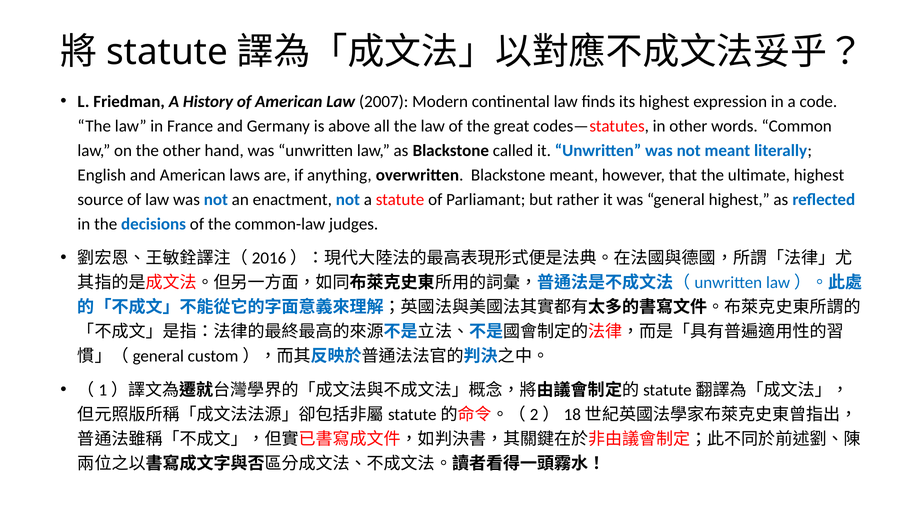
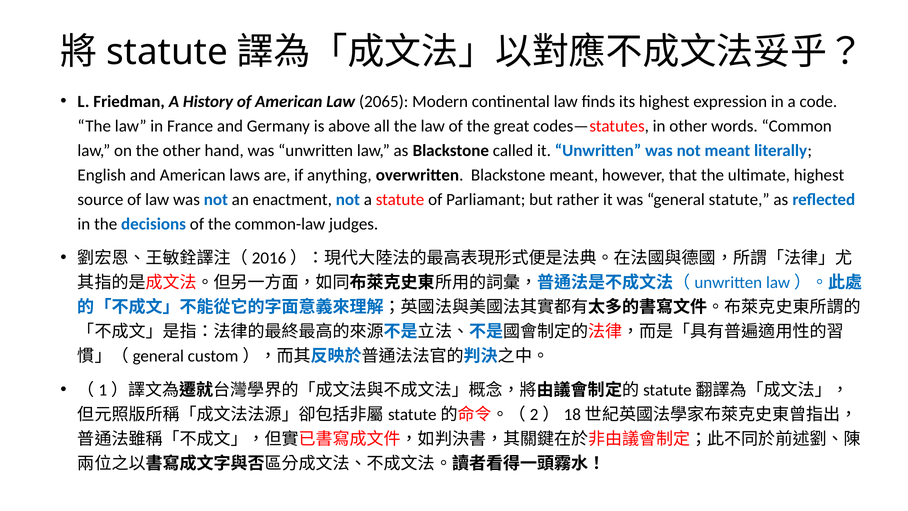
2007: 2007 -> 2065 (384, 101)
general highest: highest -> statute (739, 199)
